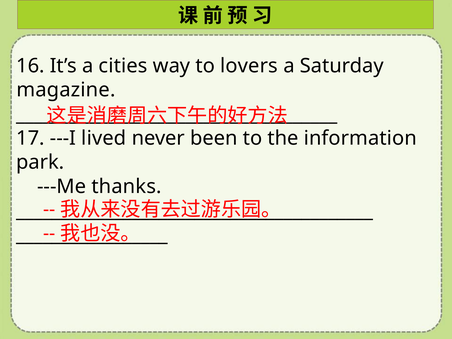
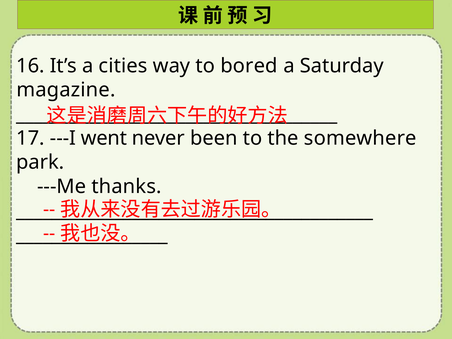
lovers: lovers -> bored (249, 66)
lived: lived -> went (104, 138)
information: information -> somewhere (360, 138)
